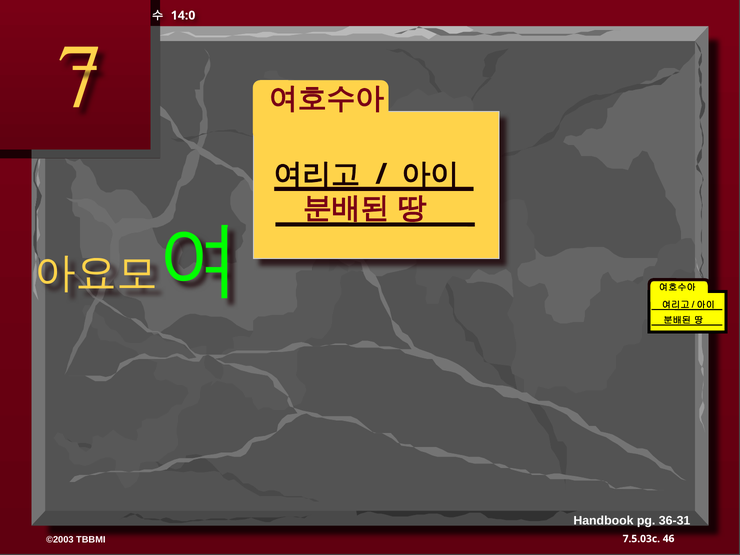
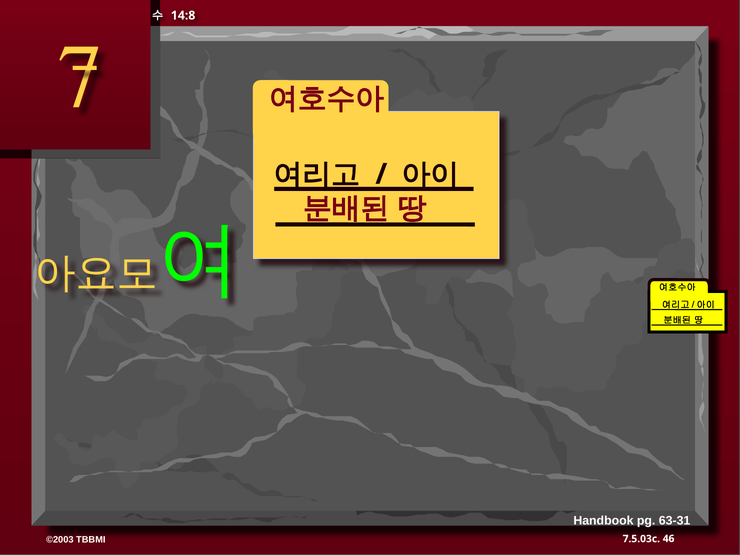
14:0: 14:0 -> 14:8 (183, 15)
36-31: 36-31 -> 63-31 (675, 521)
